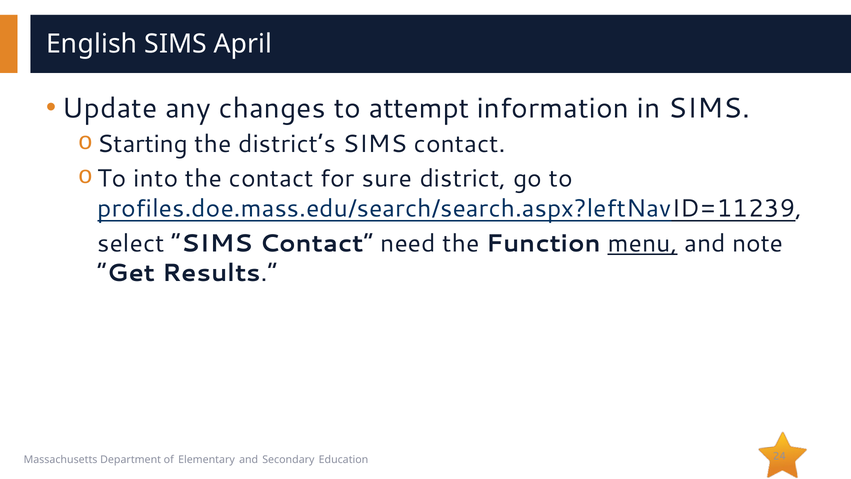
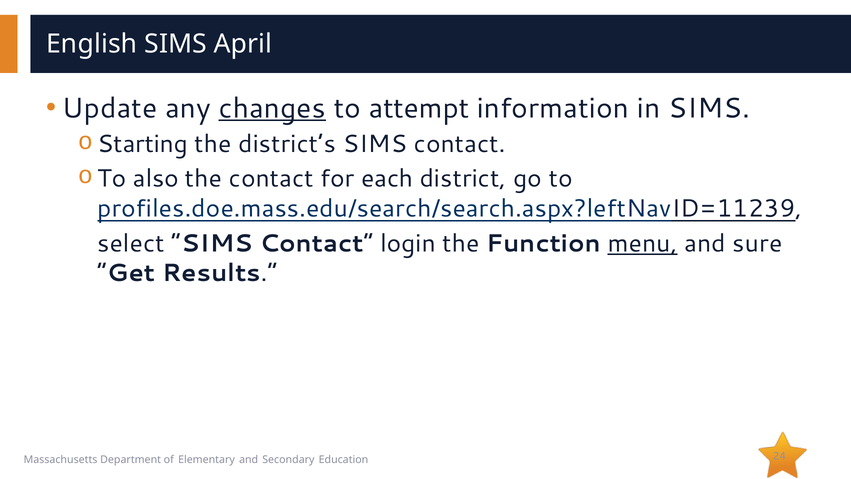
changes underline: none -> present (272, 108)
into: into -> also (156, 178)
sure: sure -> each (387, 178)
need: need -> login (408, 243)
note: note -> sure (757, 243)
